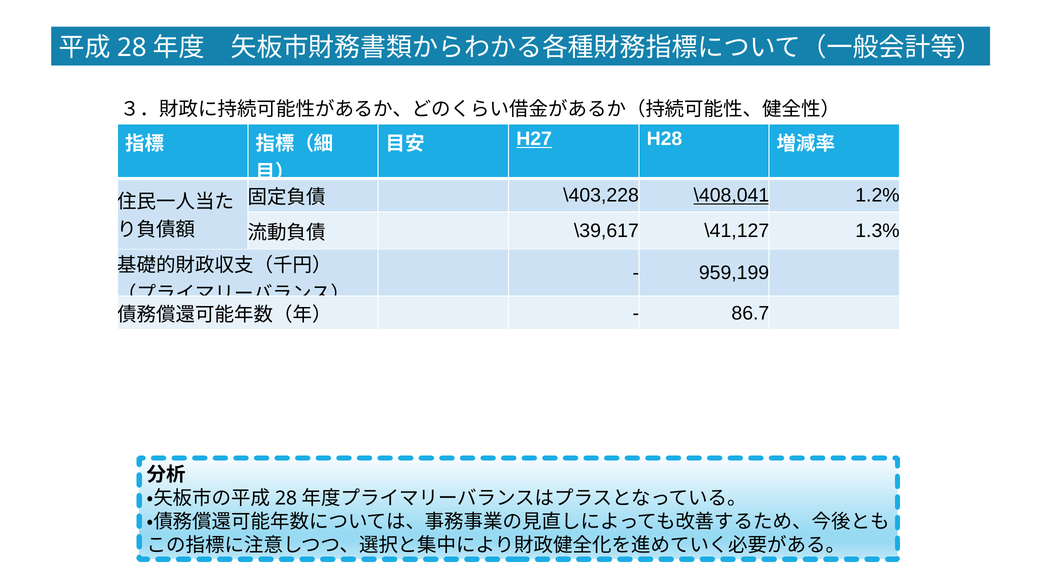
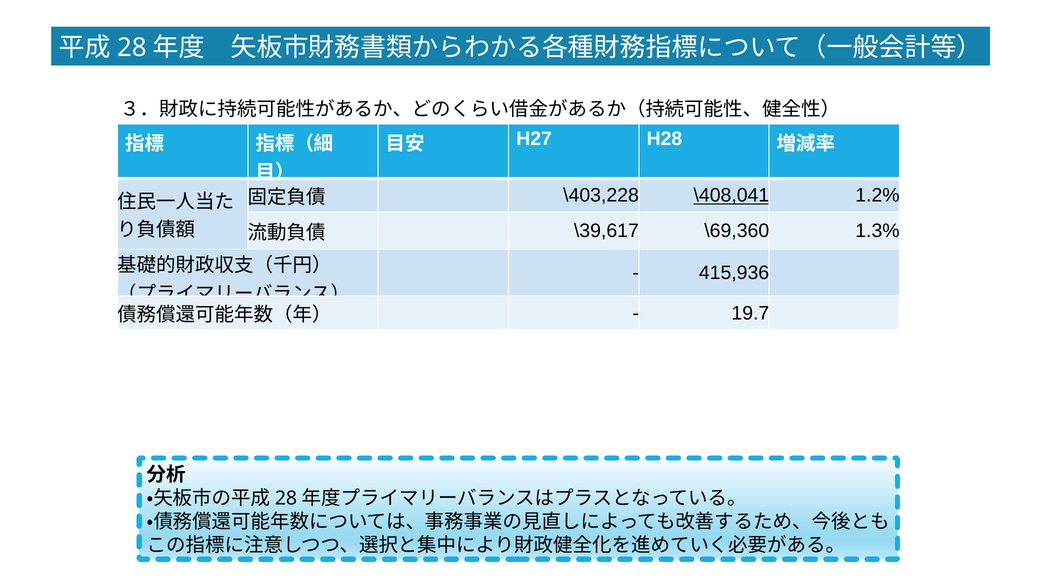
H27 underline: present -> none (534, 139)
\41,127: \41,127 -> \69,360 (737, 231)
959,199: 959,199 -> 415,936 (734, 273)
86.7: 86.7 -> 19.7 (750, 313)
